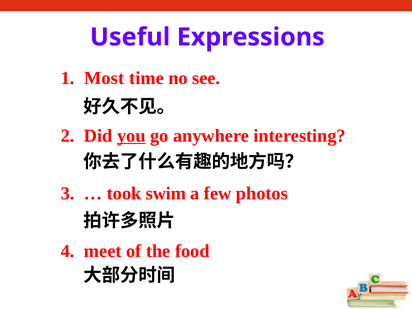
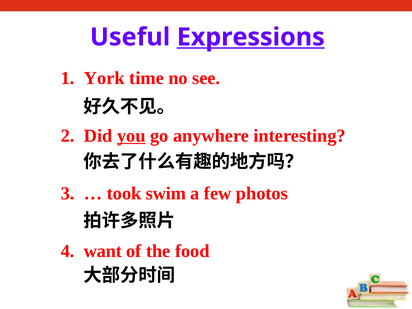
Expressions underline: none -> present (251, 37)
Most: Most -> York (104, 78)
meet: meet -> want (103, 251)
